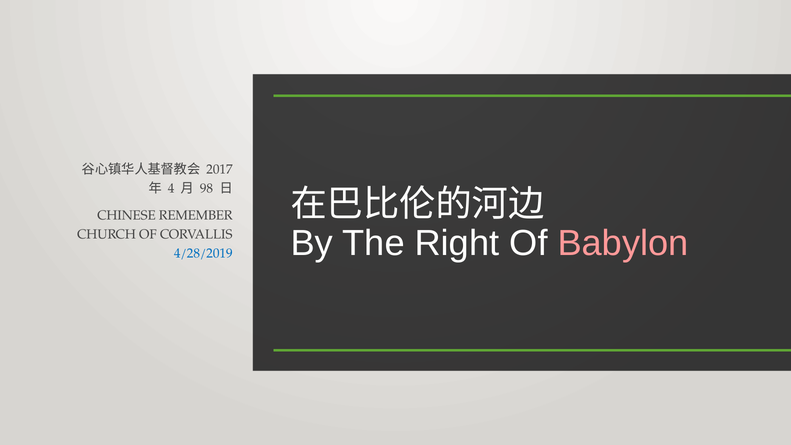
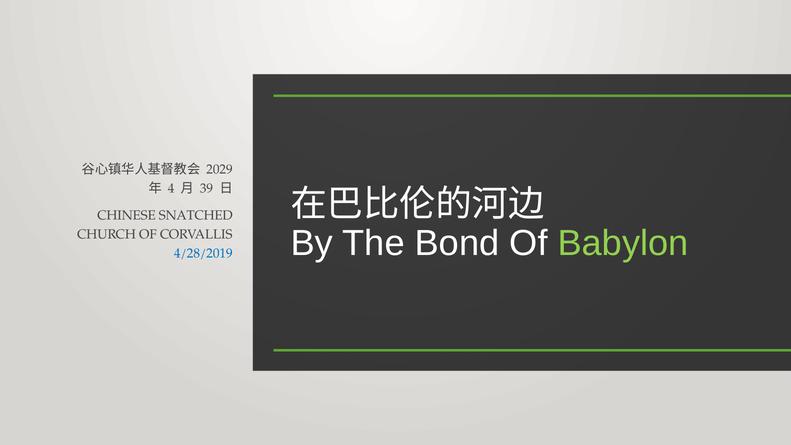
2017: 2017 -> 2029 (219, 169)
98: 98 -> 39 (206, 188)
REMEMBER: REMEMBER -> SNATCHED (196, 215)
Right: Right -> Bond (457, 243)
Babylon colour: pink -> light green (623, 243)
